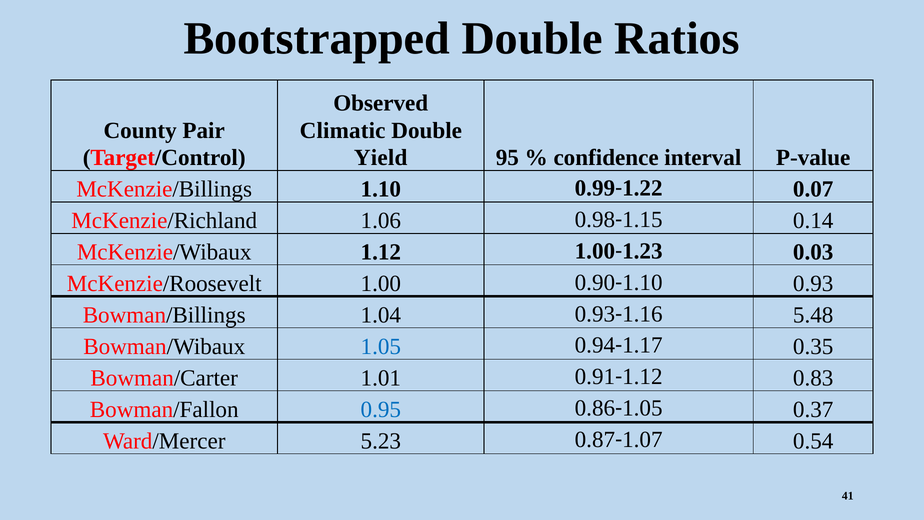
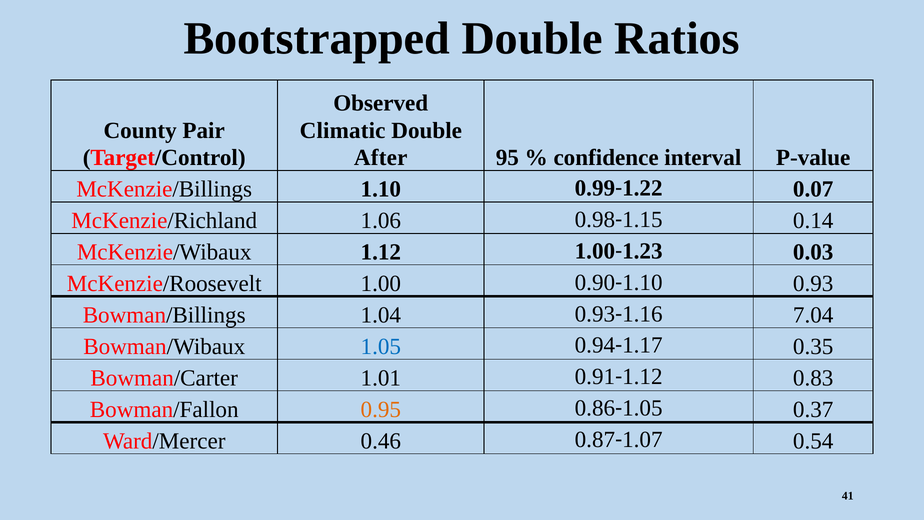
Yield: Yield -> After (381, 158)
5.48: 5.48 -> 7.04 (813, 315)
0.95 colour: blue -> orange (381, 409)
5.23: 5.23 -> 0.46 (381, 441)
